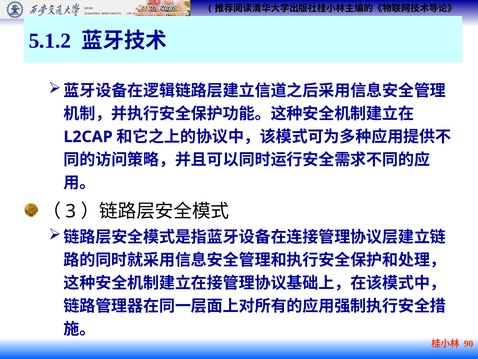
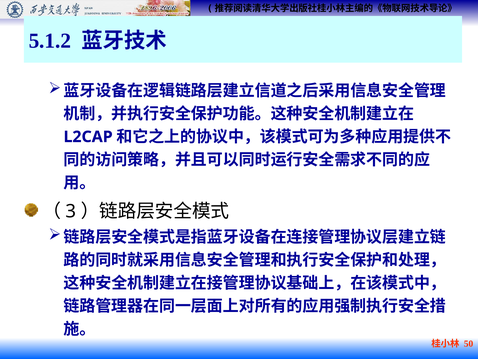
90: 90 -> 50 (469, 343)
